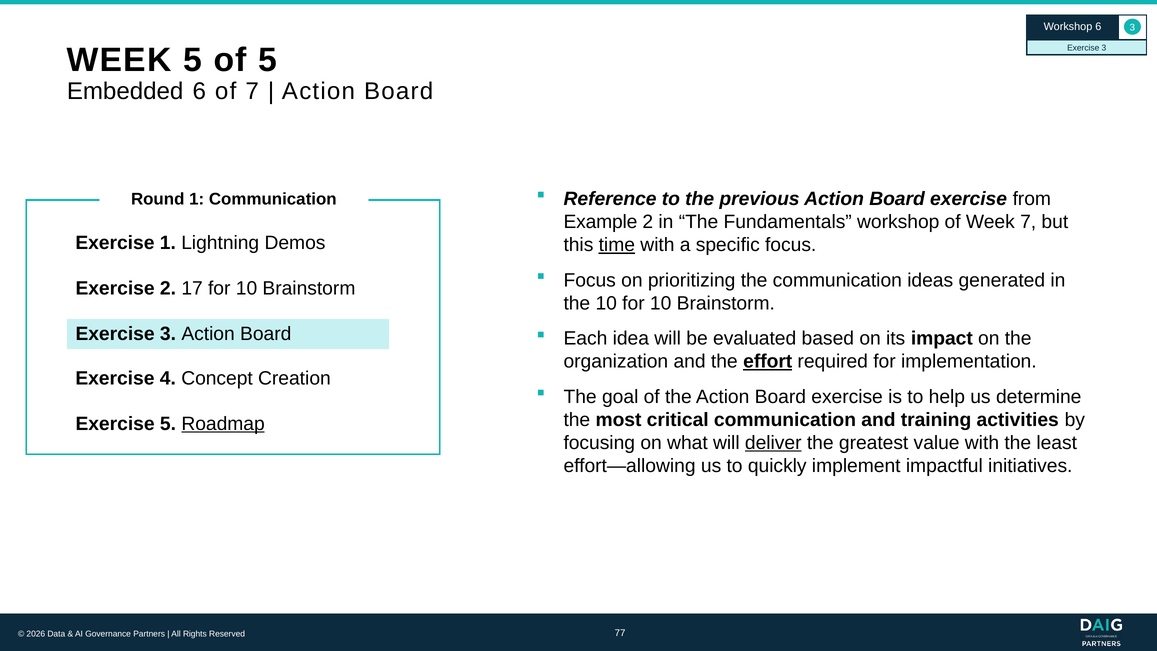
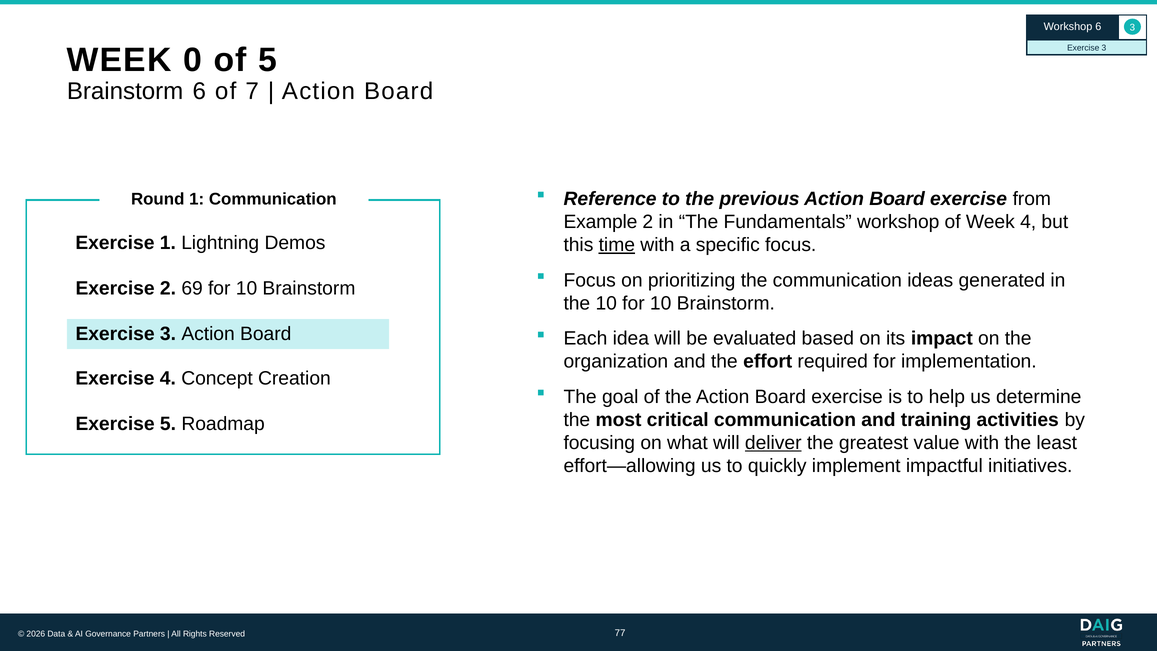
WEEK 5: 5 -> 0 (192, 60)
Embedded: Embedded -> Brainstorm (125, 91)
Week 7: 7 -> 4 (1028, 222)
17: 17 -> 69 (192, 288)
effort underline: present -> none (768, 361)
Roadmap underline: present -> none (223, 424)
